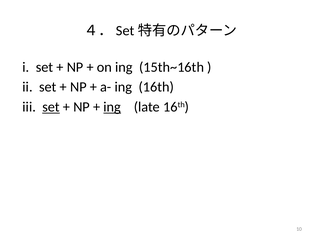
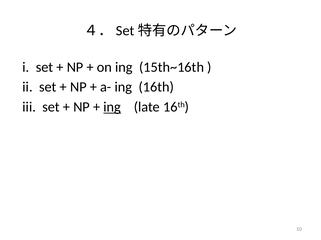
set underline: present -> none (51, 107)
